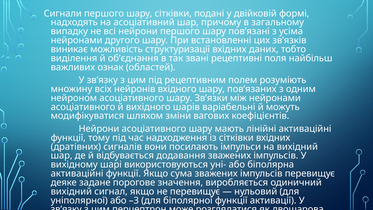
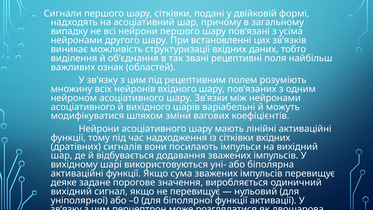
–3: –3 -> –0 (134, 200)
